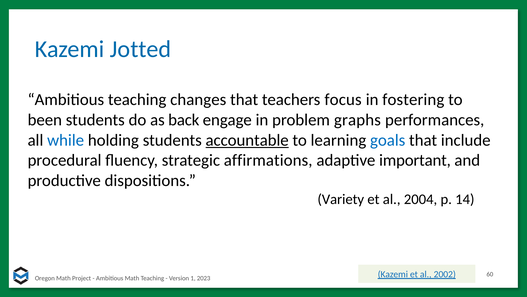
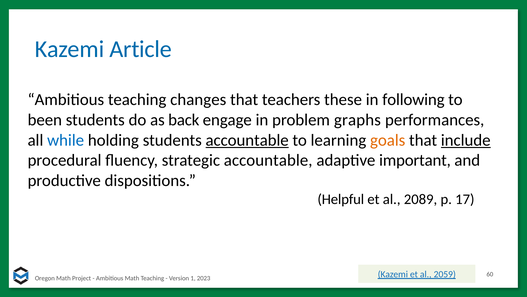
Jotted: Jotted -> Article (141, 49)
focus: focus -> these (343, 100)
fostering: fostering -> following (413, 100)
goals colour: blue -> orange (388, 140)
include underline: none -> present (466, 140)
strategic affirmations: affirmations -> accountable (268, 160)
Variety: Variety -> Helpful (341, 199)
2004: 2004 -> 2089 (421, 199)
14: 14 -> 17 (465, 199)
2002: 2002 -> 2059 (445, 274)
